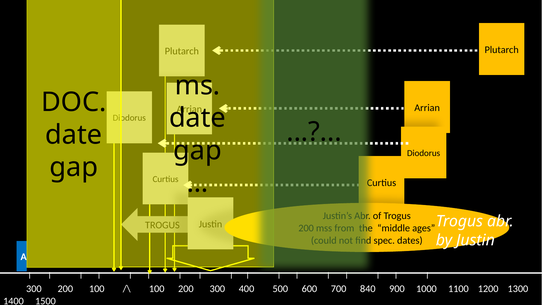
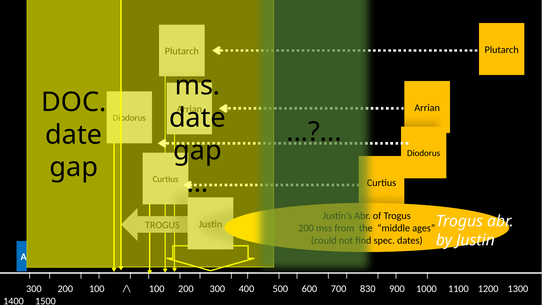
840: 840 -> 830 (368, 289)
